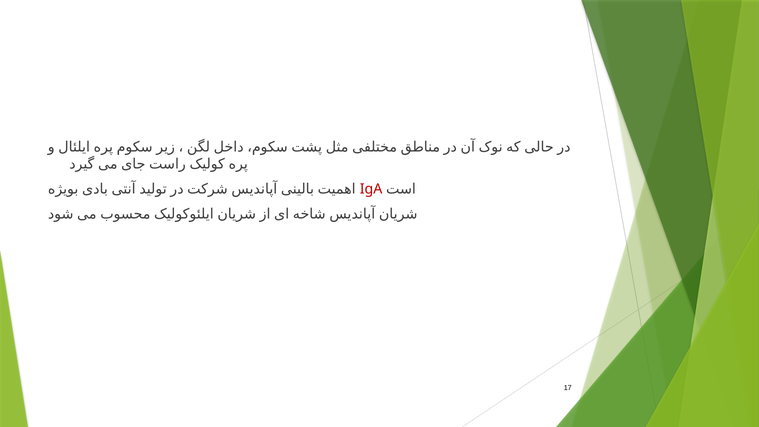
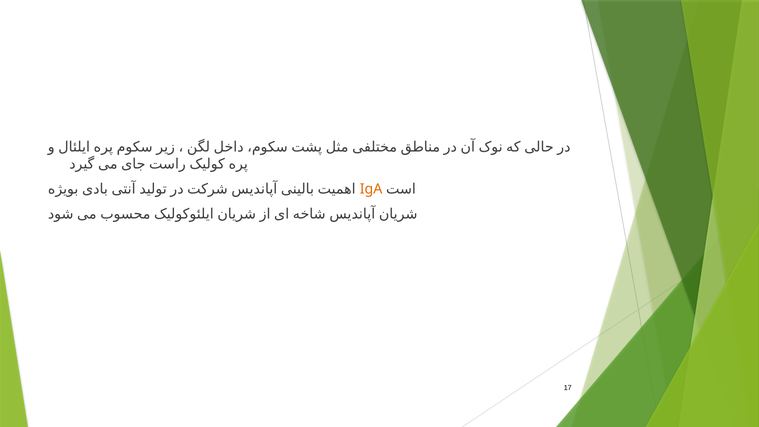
IgA colour: red -> orange (371, 189)
